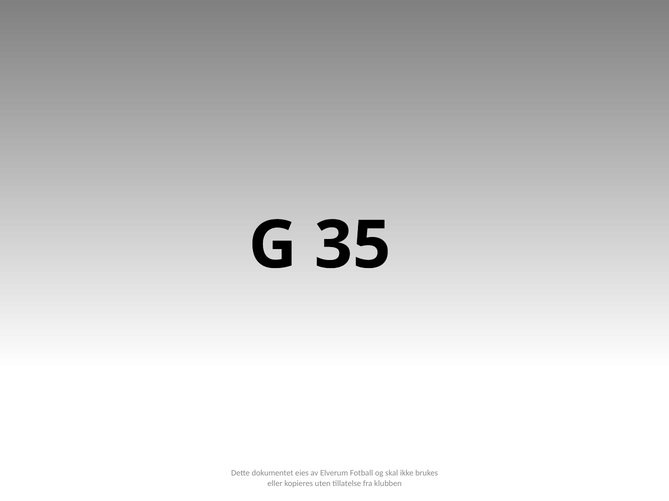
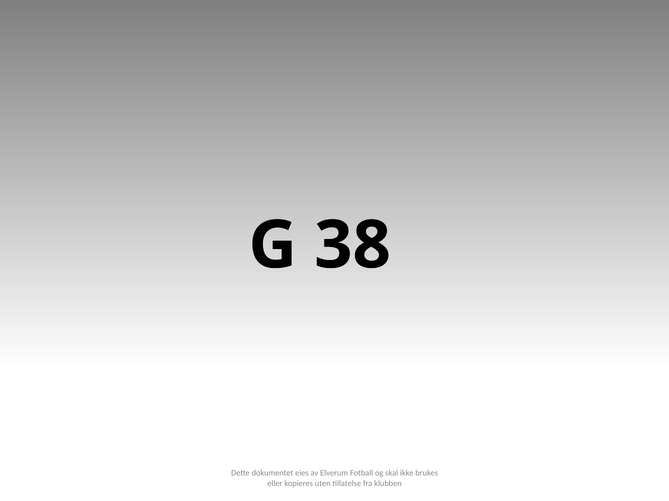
35: 35 -> 38 (353, 246)
